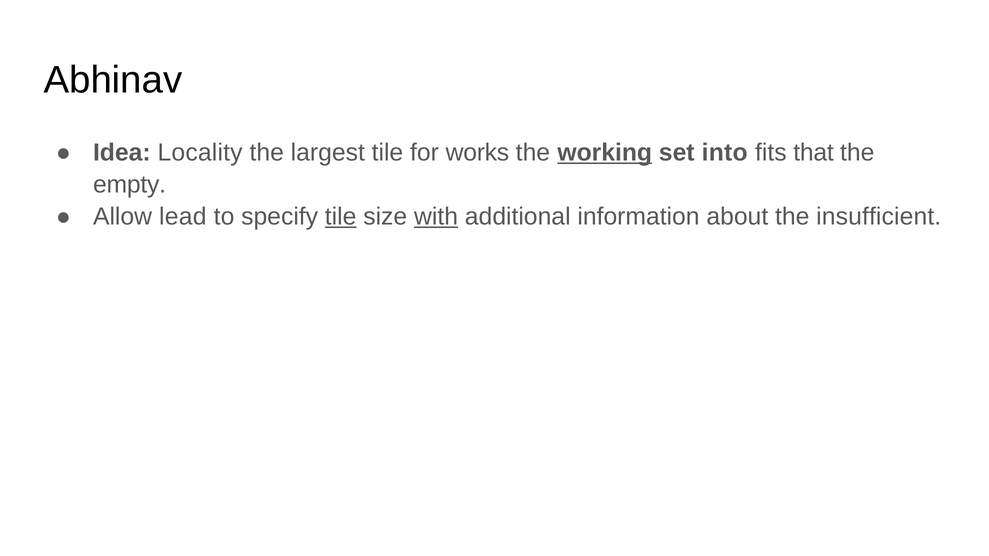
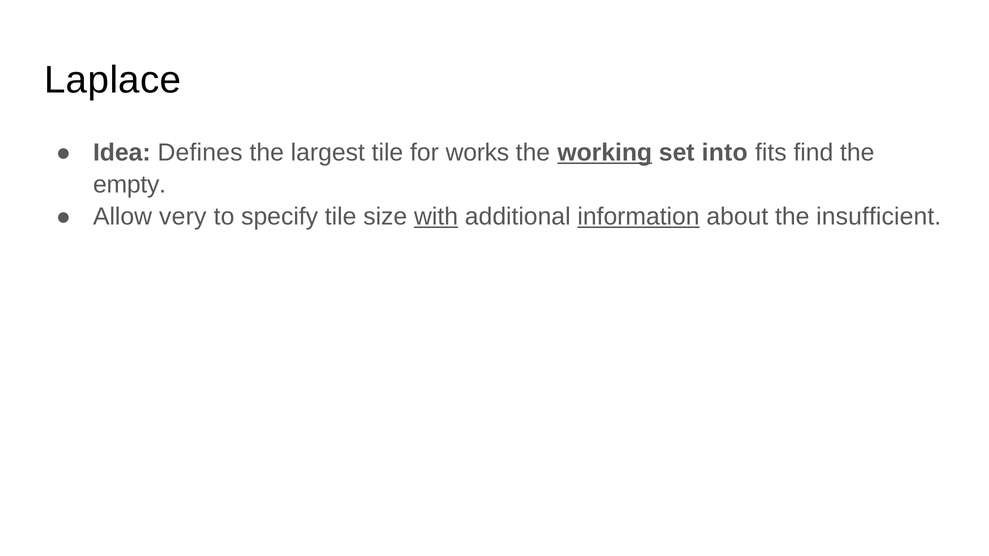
Abhinav: Abhinav -> Laplace (113, 80)
Locality: Locality -> Defines (200, 153)
that: that -> find (813, 153)
lead: lead -> very (183, 217)
tile underline: present -> none (341, 217)
information underline: none -> present (639, 217)
